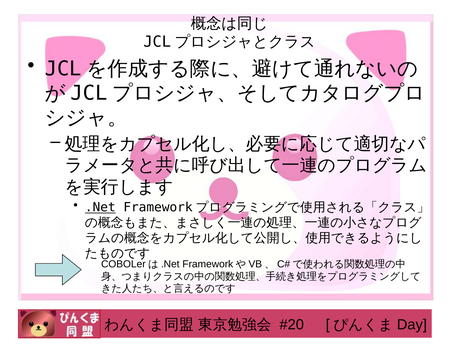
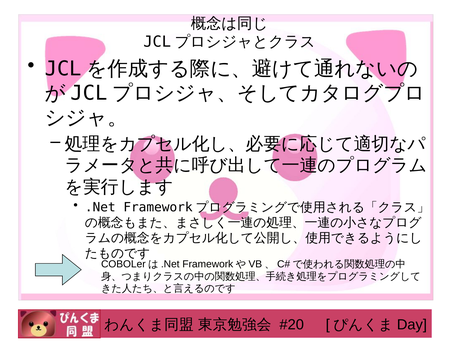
.Net underline: present -> none (100, 208)
